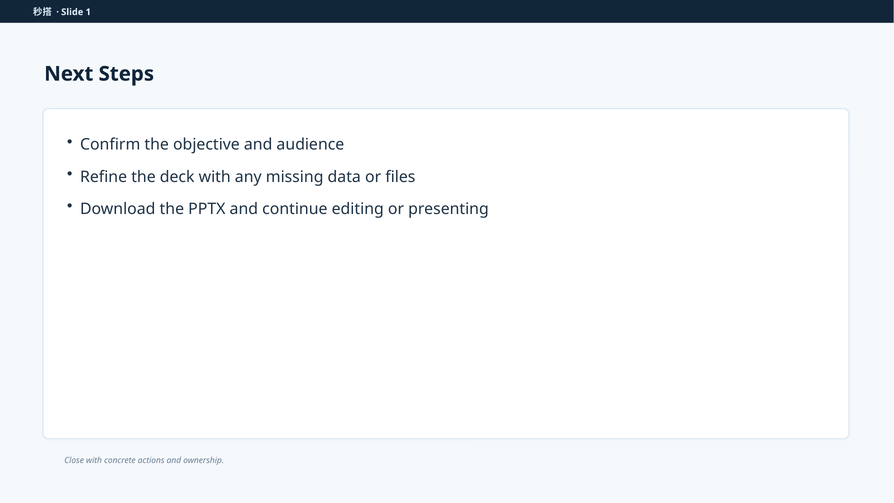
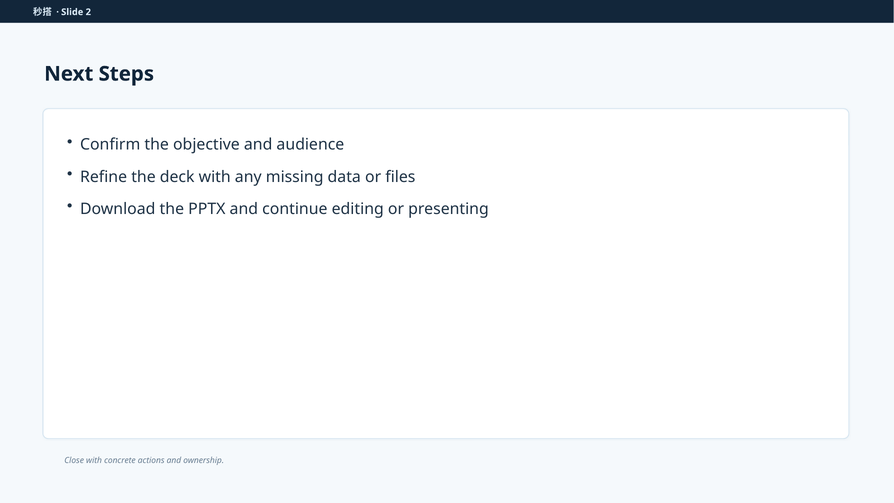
1: 1 -> 2 (88, 12)
